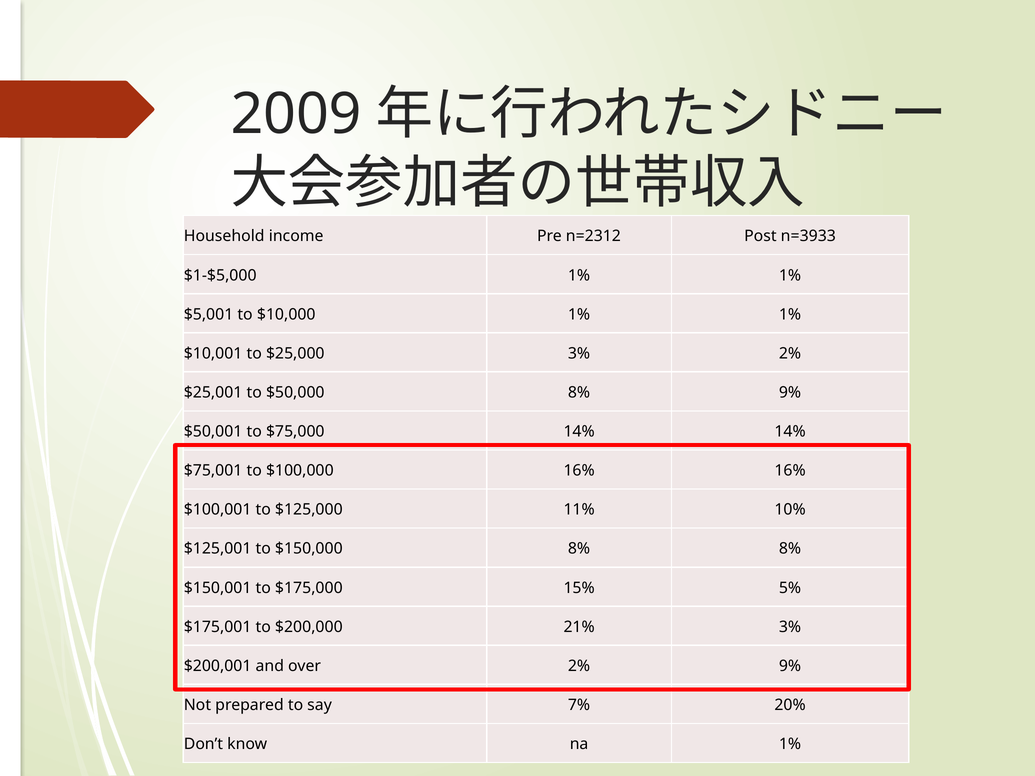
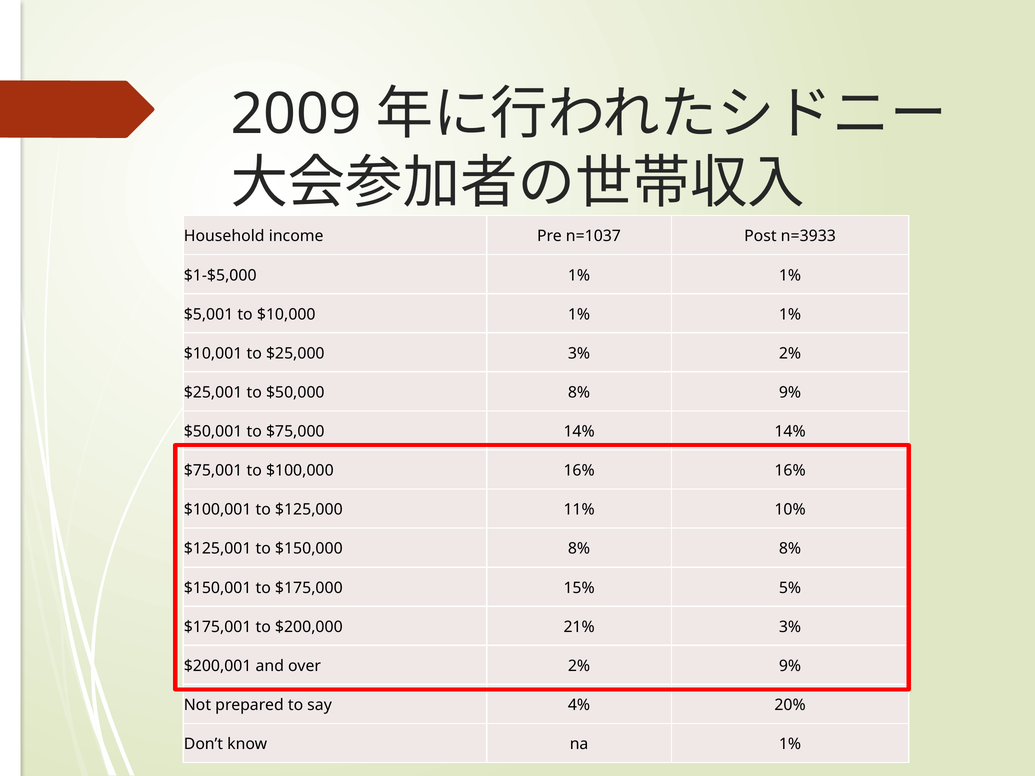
n=2312: n=2312 -> n=1037 (593, 236)
7%: 7% -> 4% (579, 705)
